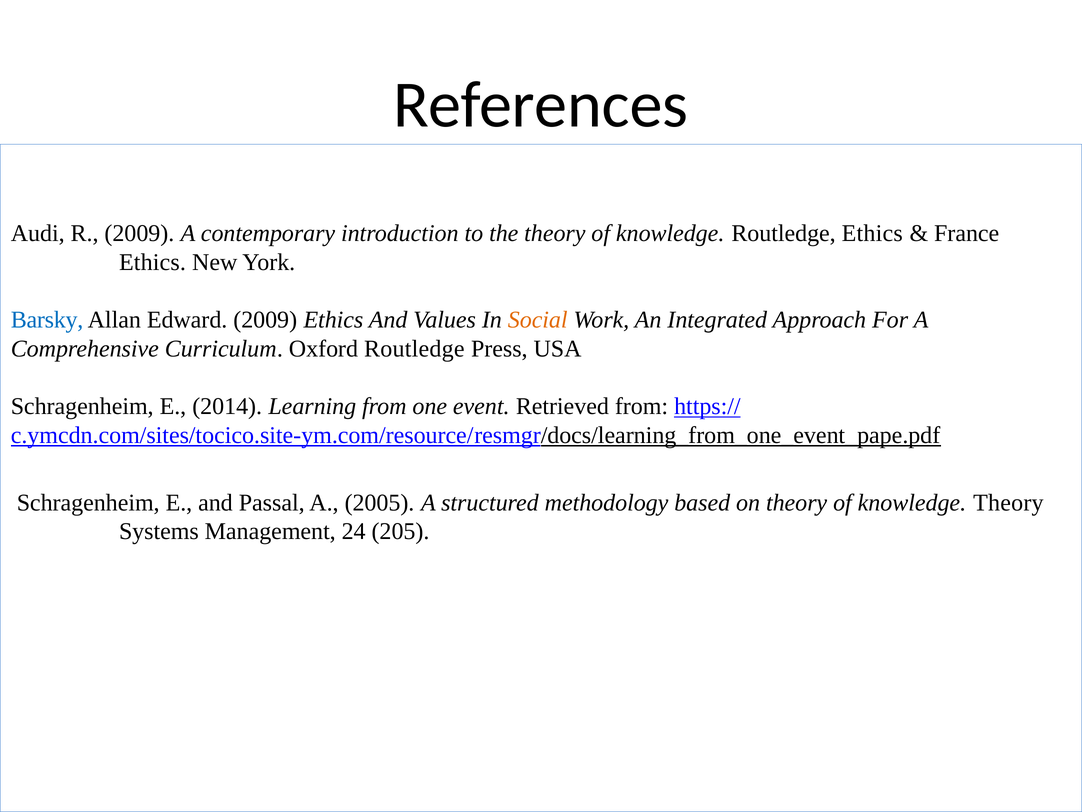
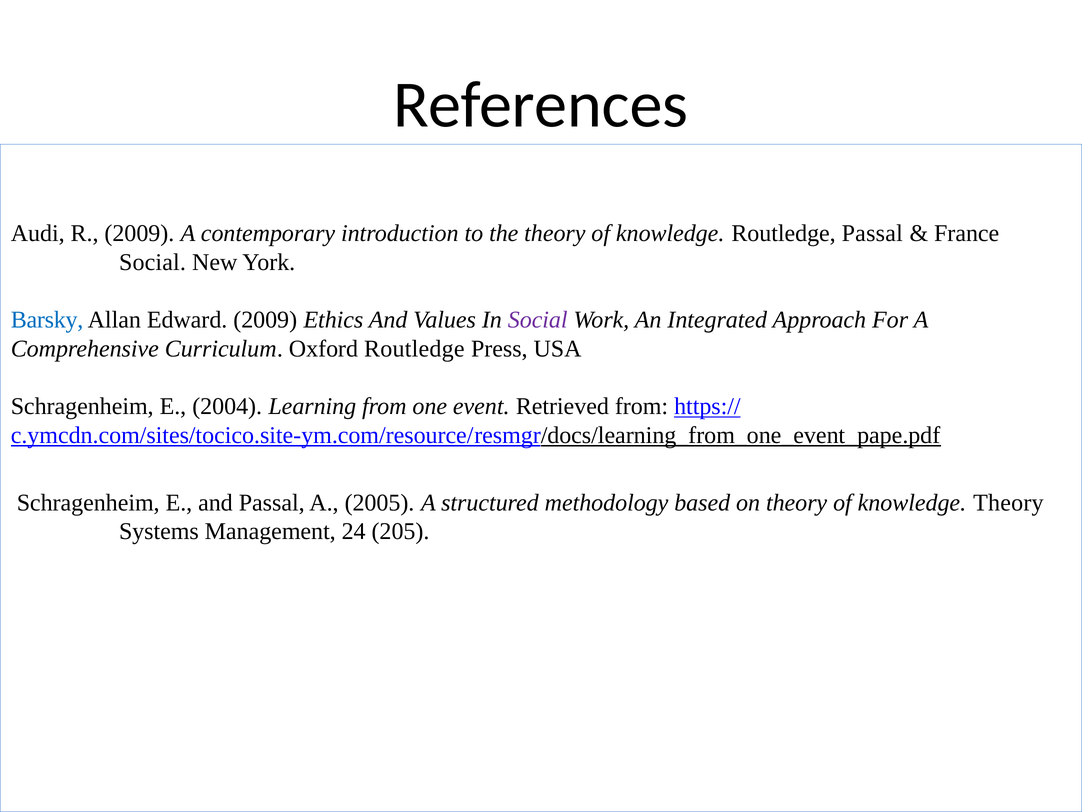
Routledge Ethics: Ethics -> Passal (872, 233)
Ethics: Ethics -> Social (152, 262)
Social colour: orange -> purple (538, 320)
2014: 2014 -> 2004 (227, 406)
